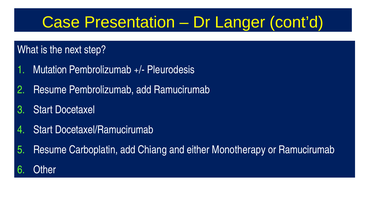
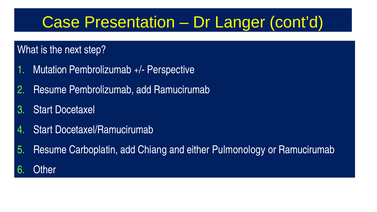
Pleurodesis: Pleurodesis -> Perspective (171, 70)
Monotherapy: Monotherapy -> Pulmonology (239, 150)
